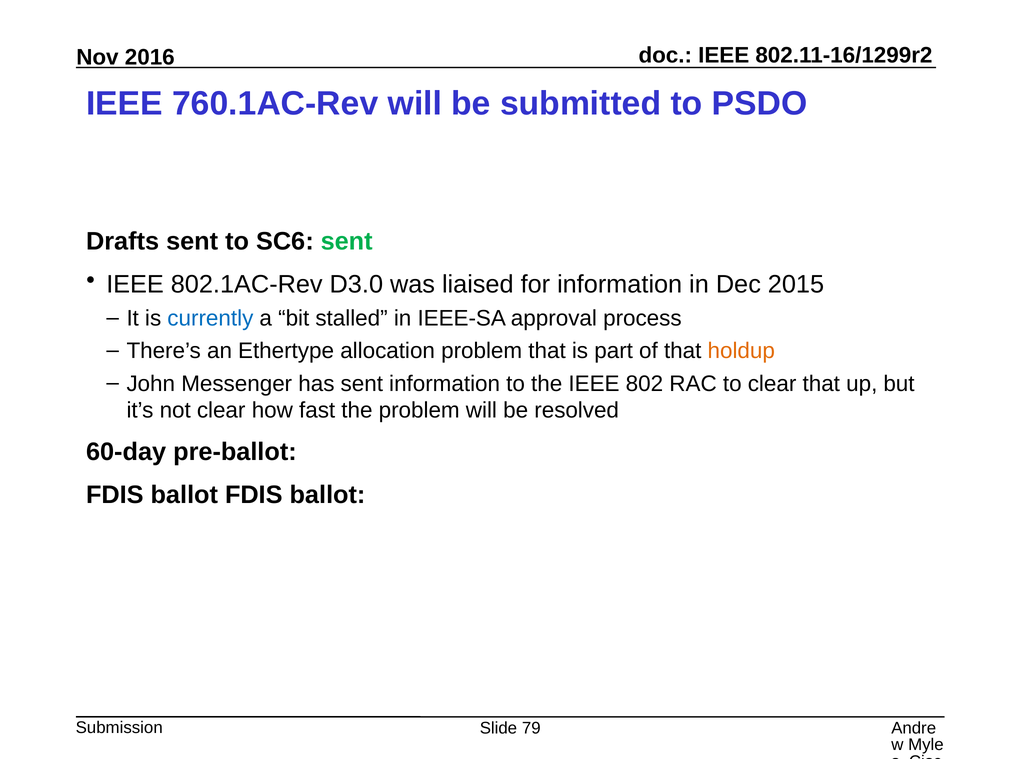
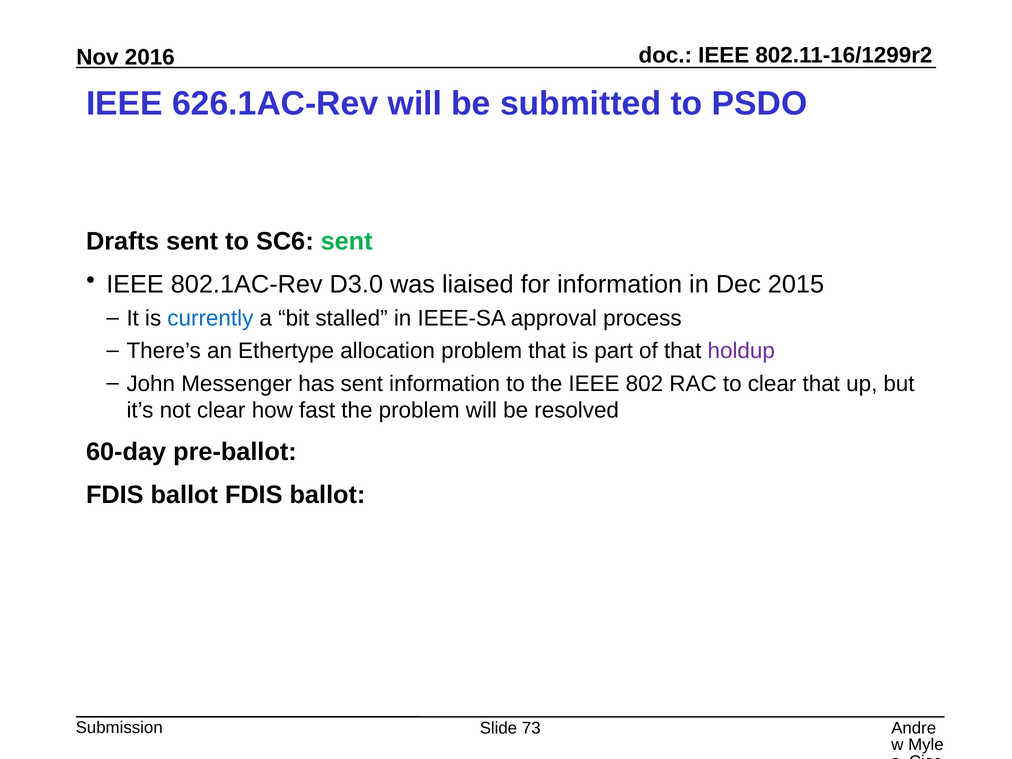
760.1AC-Rev: 760.1AC-Rev -> 626.1AC-Rev (275, 104)
holdup colour: orange -> purple (741, 351)
79: 79 -> 73 (531, 728)
